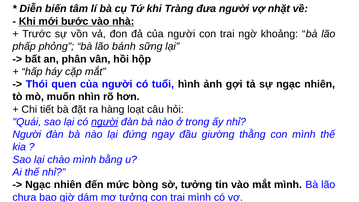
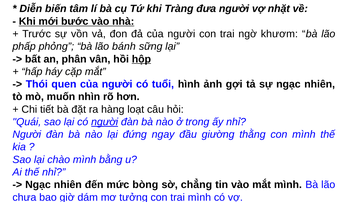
khoảng: khoảng -> khươm (279, 34)
hộp underline: none -> present (141, 59)
sờ tưởng: tưởng -> chẳng (196, 185)
